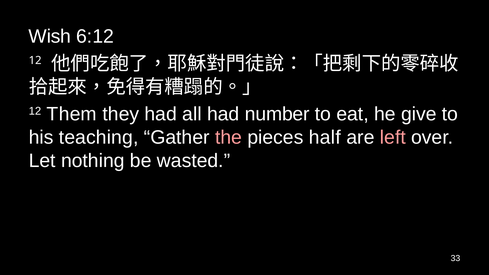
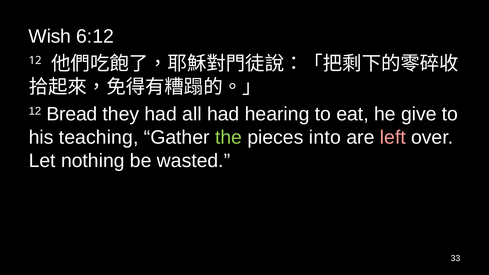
Them: Them -> Bread (72, 114)
number: number -> hearing (277, 114)
the colour: pink -> light green (229, 137)
half: half -> into (325, 137)
